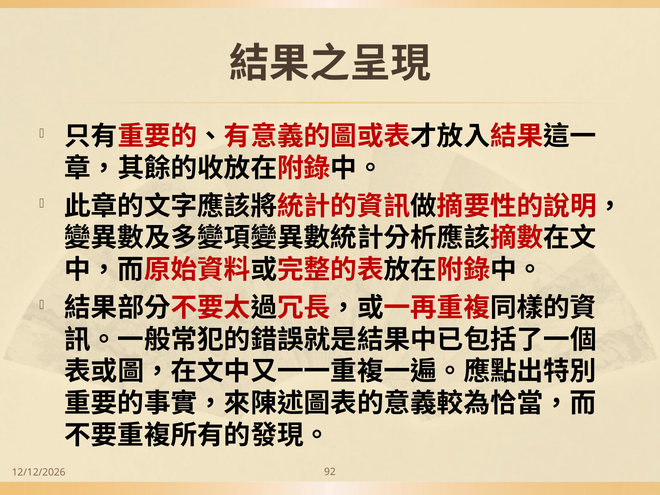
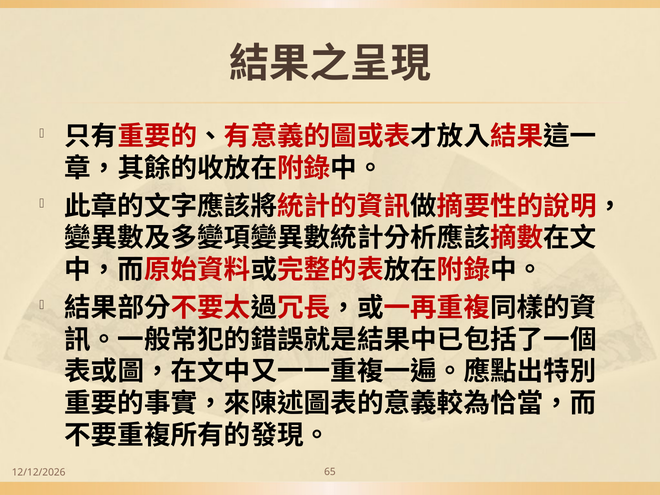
92: 92 -> 65 (330, 472)
